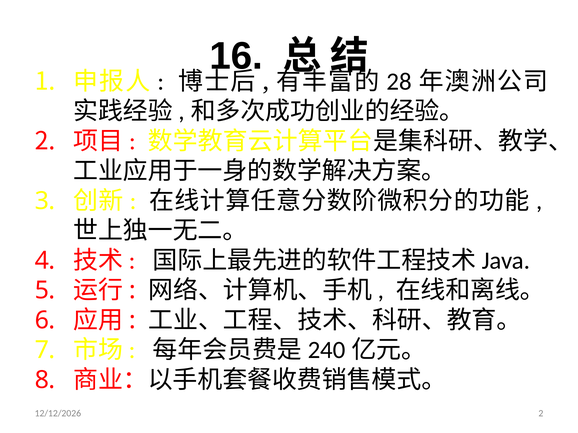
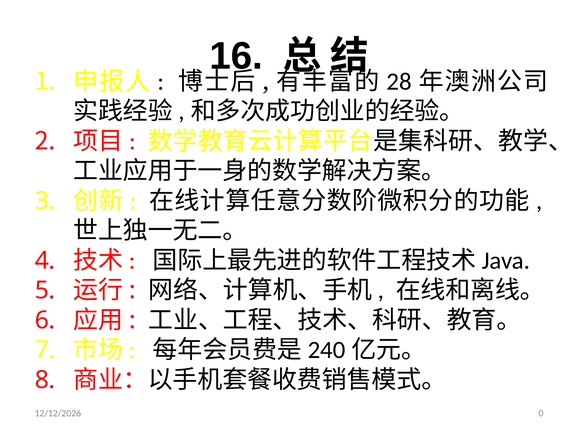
2: 2 -> 0 (541, 414)
